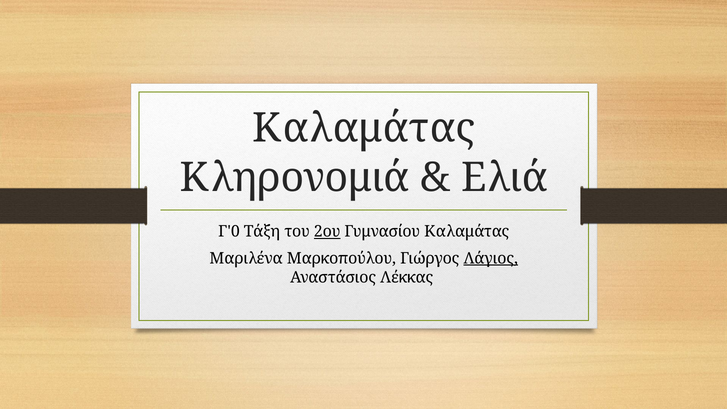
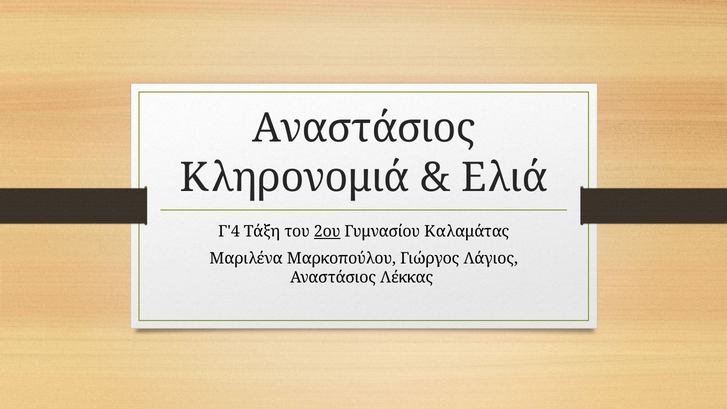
Καλαμάτας: Καλαμάτας -> Αναστάσιος (364, 128)
Γ'0: Γ'0 -> Γ'4 (229, 231)
Λάγιος underline: present -> none (491, 258)
